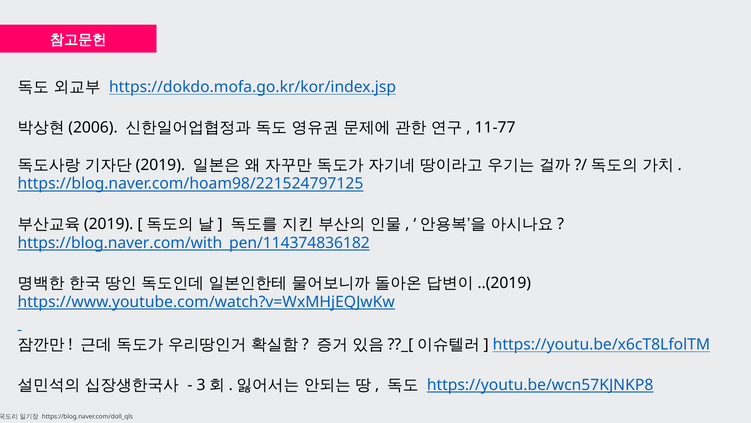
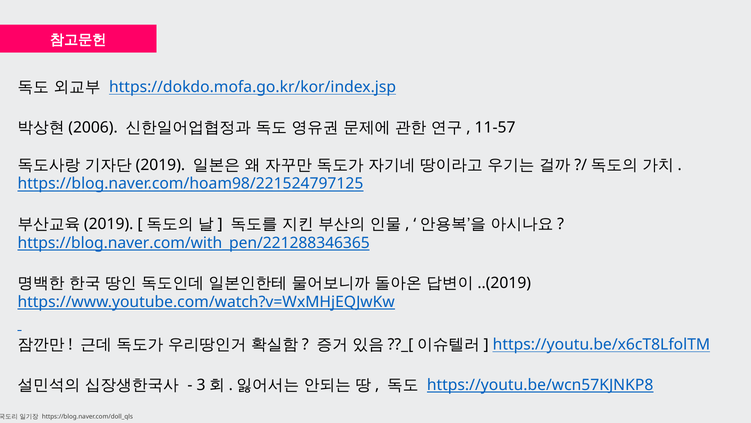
11-77: 11-77 -> 11-57 (495, 127)
https://blog.naver.com/with_pen/114374836182: https://blog.naver.com/with_pen/114374836182 -> https://blog.naver.com/with_pen/221288346365 (194, 243)
